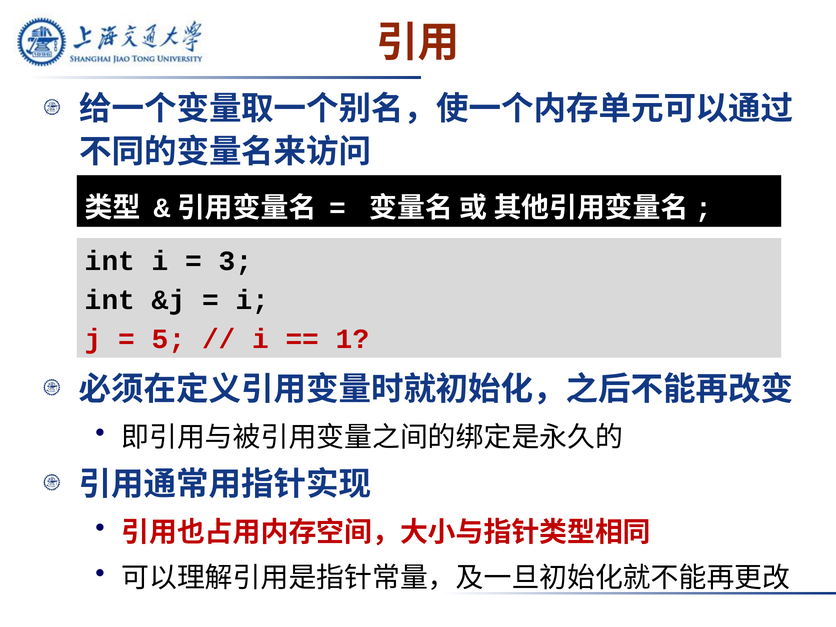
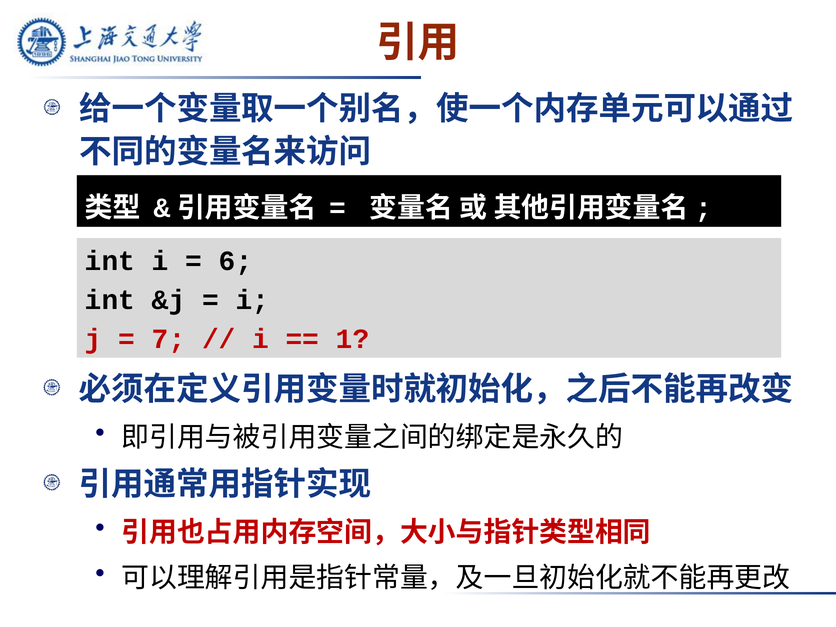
3: 3 -> 6 (236, 261)
5: 5 -> 7 (169, 339)
